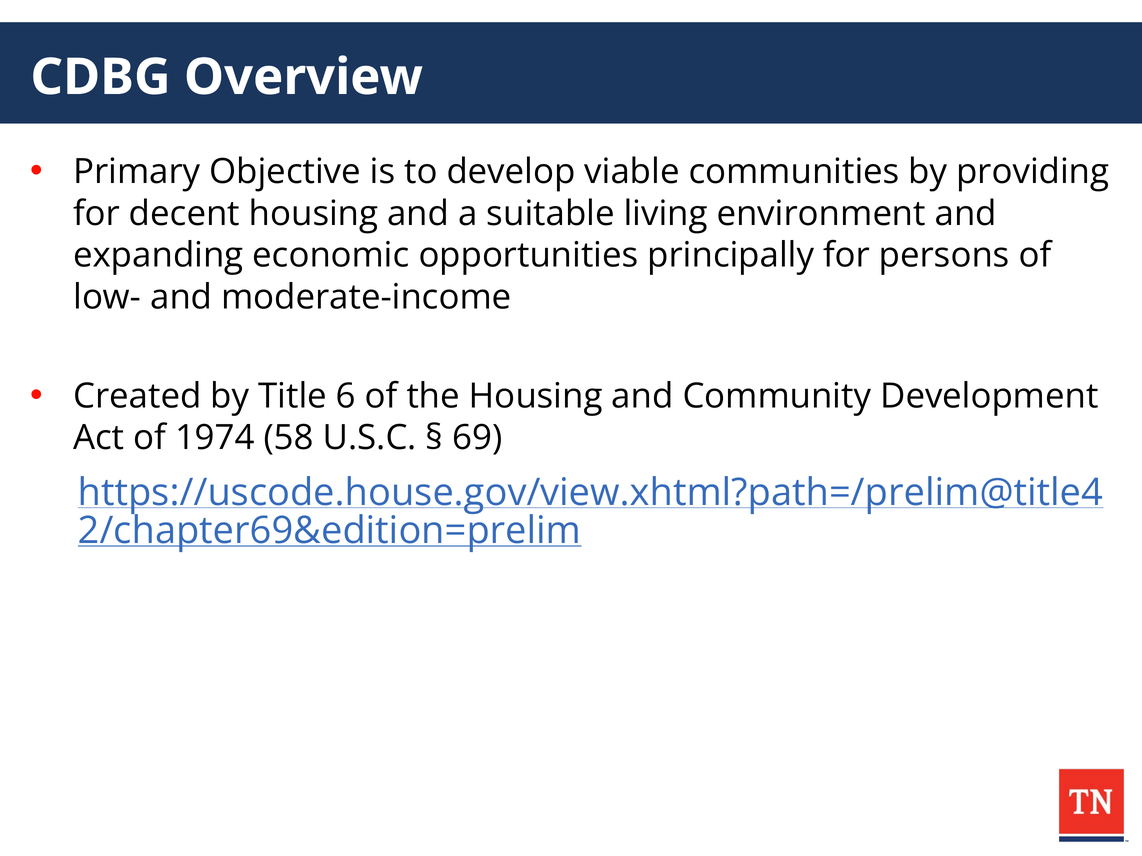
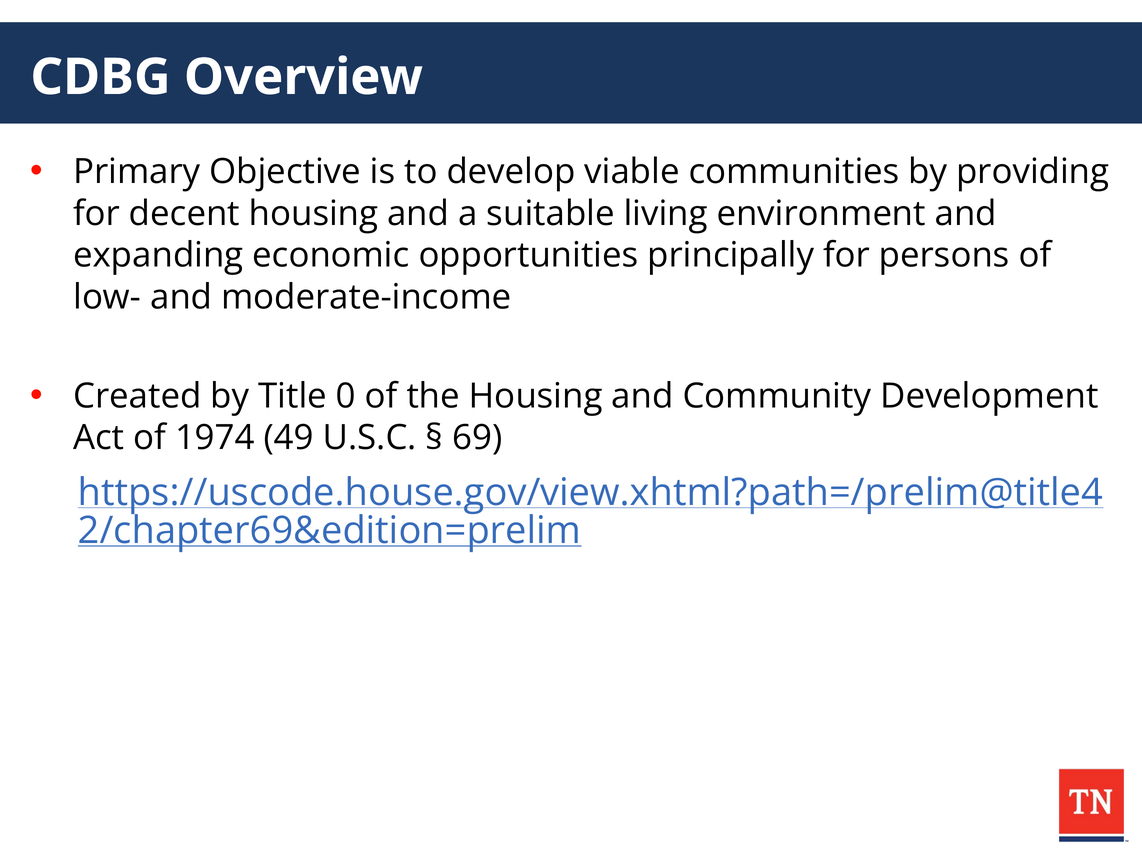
6: 6 -> 0 (346, 396)
58: 58 -> 49 (289, 438)
